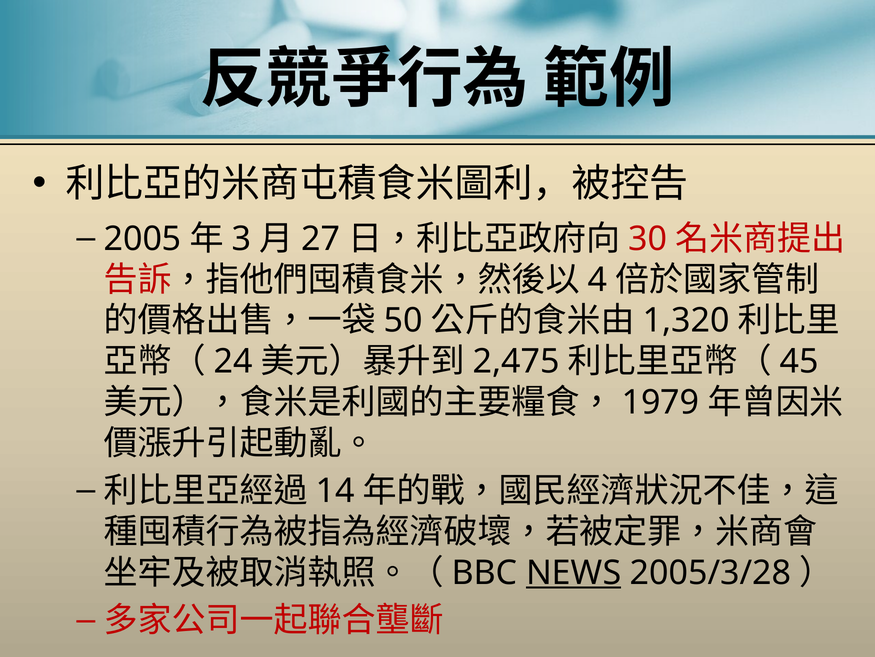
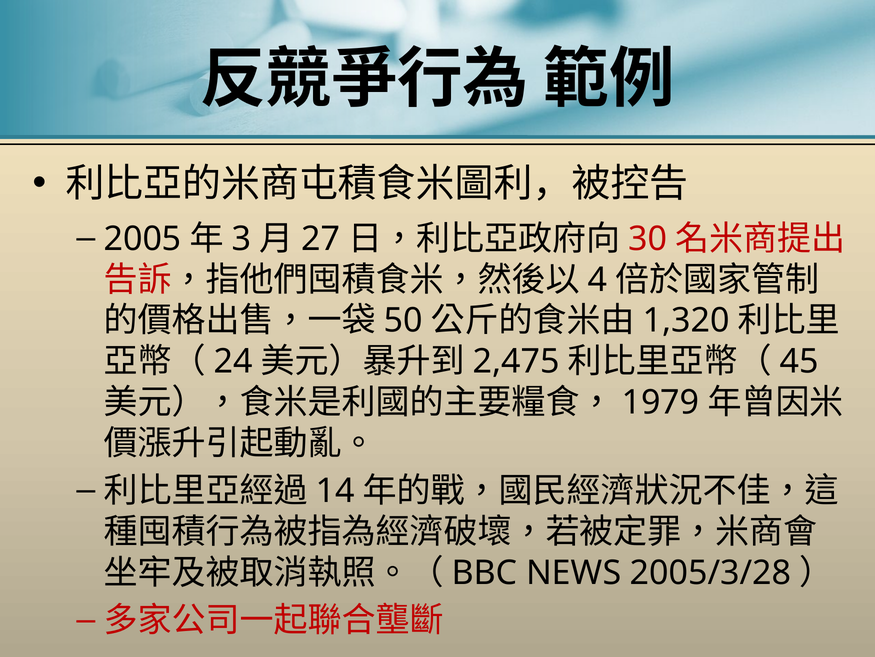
NEWS underline: present -> none (574, 572)
